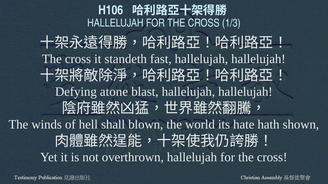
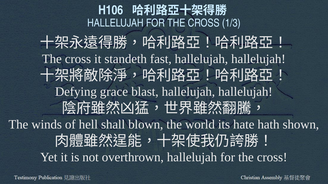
atone: atone -> grace (114, 92)
